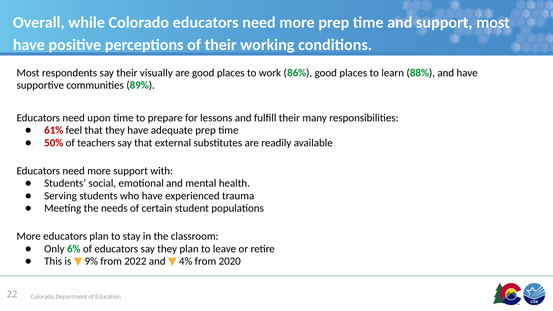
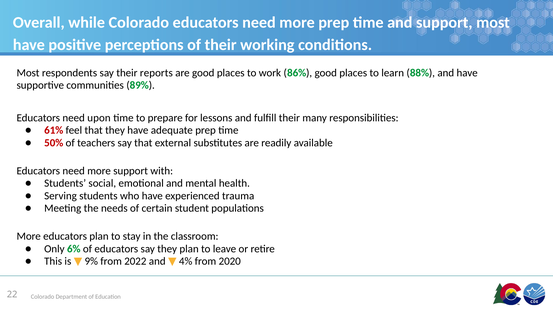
visually: visually -> reports (156, 73)
